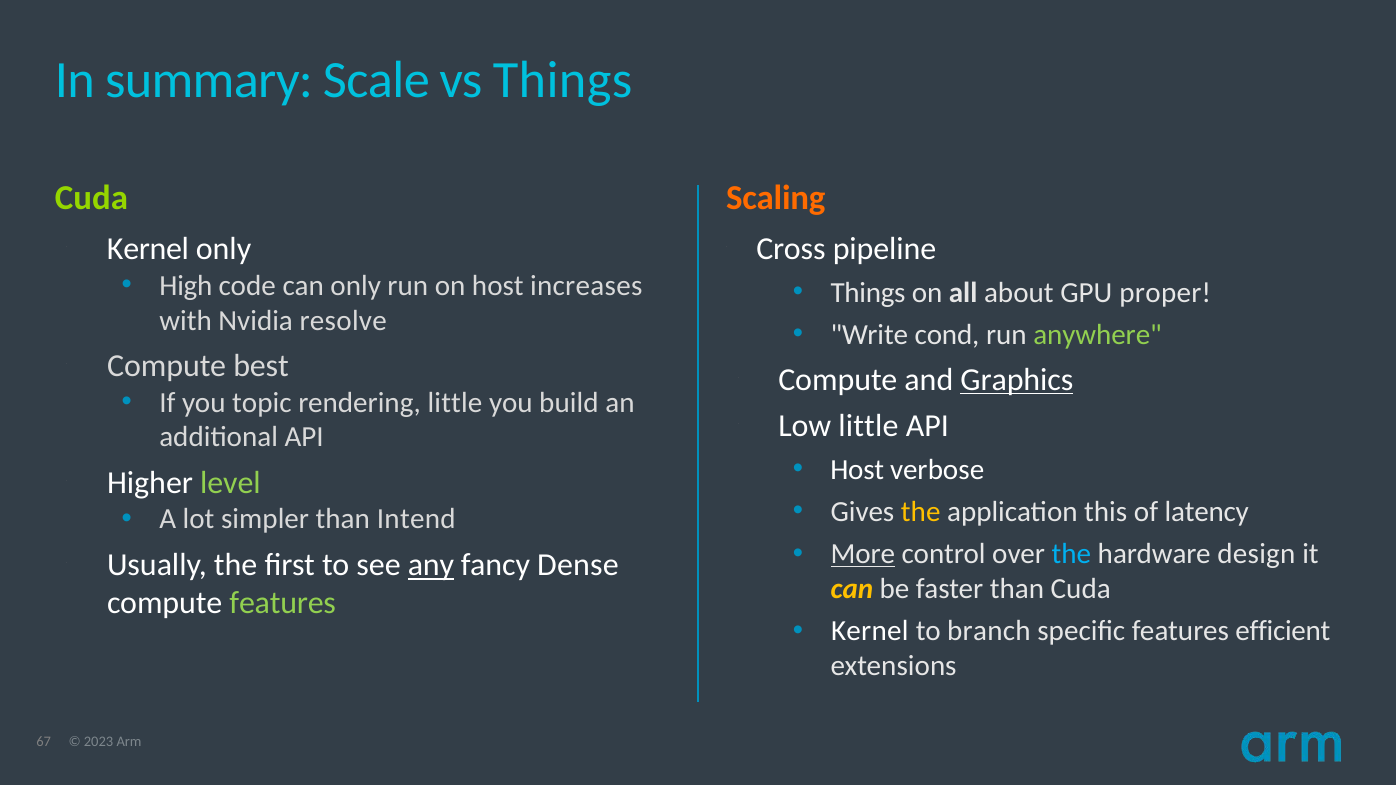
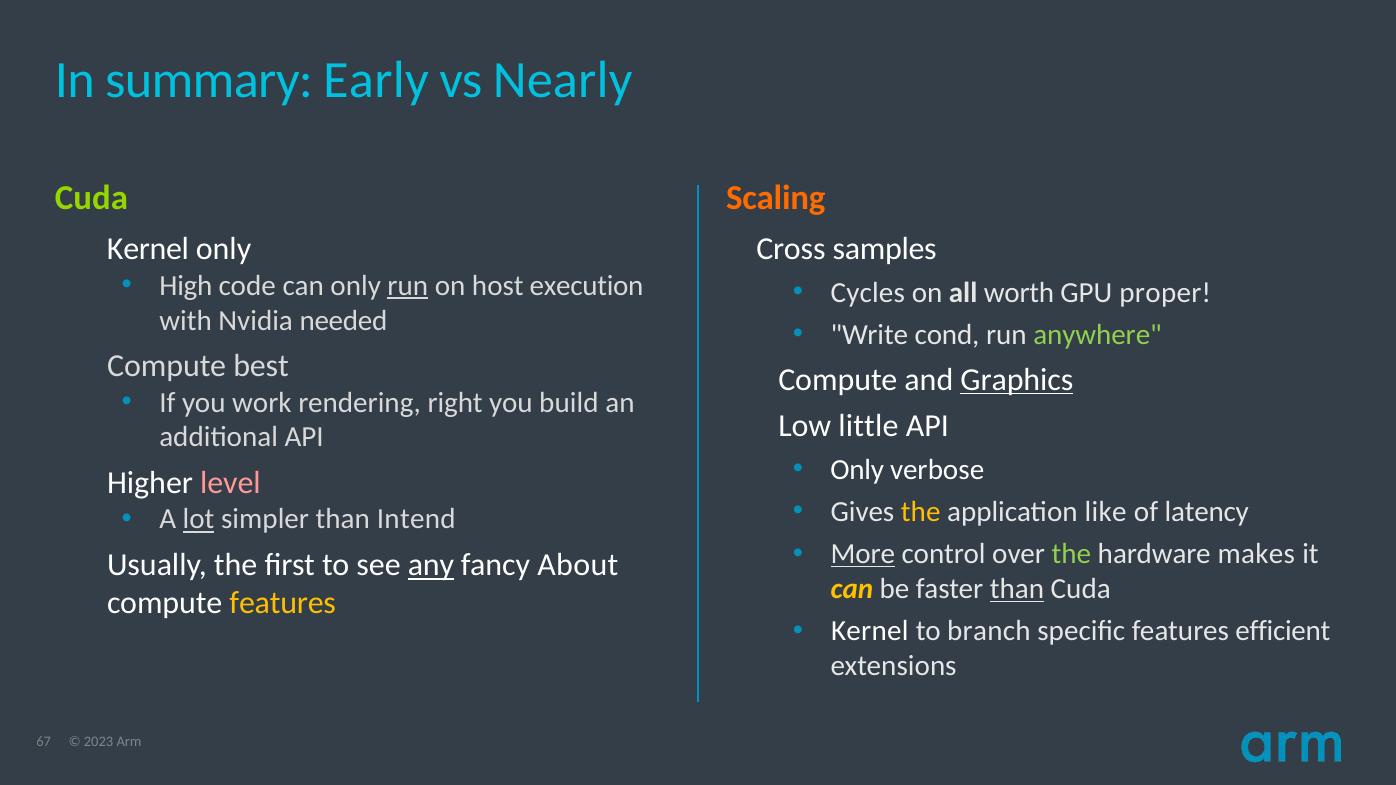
Scale: Scale -> Early (376, 80)
vs Things: Things -> Nearly (563, 80)
pipeline: pipeline -> samples (885, 249)
run underline: none -> present (408, 286)
increases: increases -> execution (587, 286)
Things: Things -> Cycles (868, 293)
about: about -> worth (1019, 293)
resolve: resolve -> needed (343, 321)
topic: topic -> work (262, 403)
rendering little: little -> right (455, 403)
Host: Host -> Only (857, 470)
level colour: light green -> pink (230, 483)
this: this -> like (1106, 512)
lot underline: none -> present (199, 519)
the colour: light blue -> light green (1071, 554)
design: design -> makes (1256, 554)
Dense: Dense -> About (578, 565)
than underline: none -> present (1017, 589)
features colour: light green -> yellow (283, 603)
